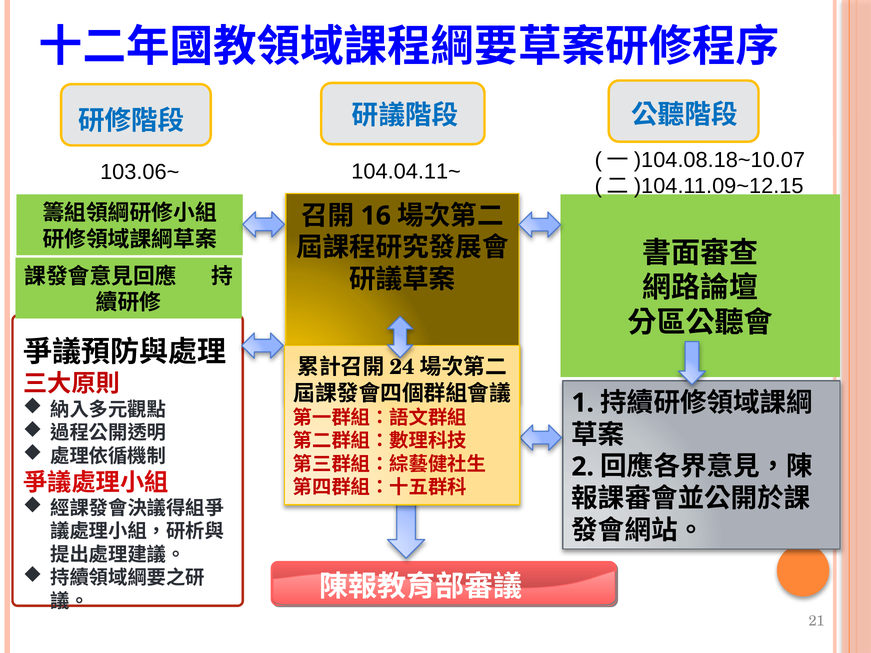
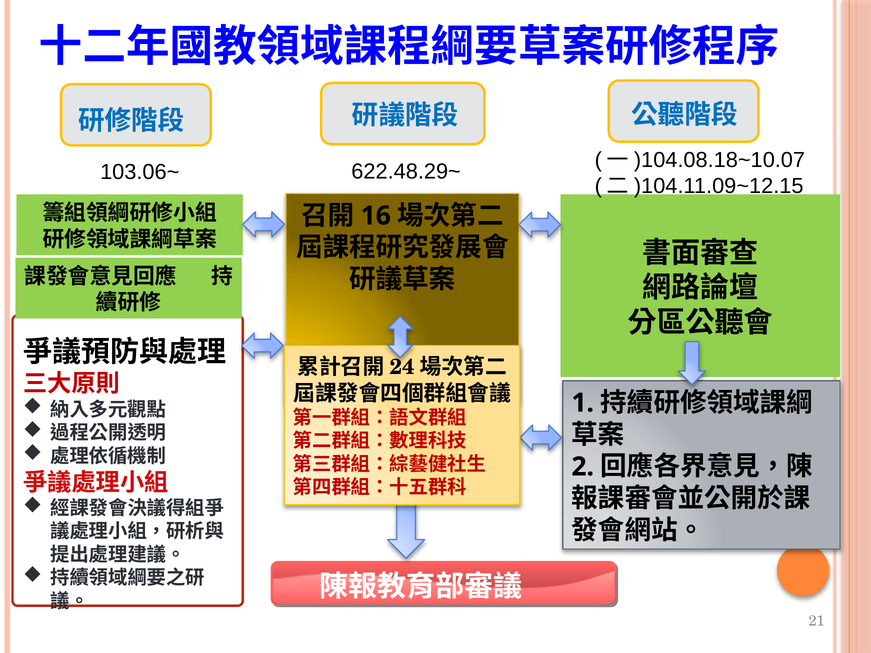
104.04.11~: 104.04.11~ -> 622.48.29~ (406, 172)
